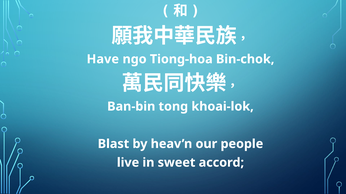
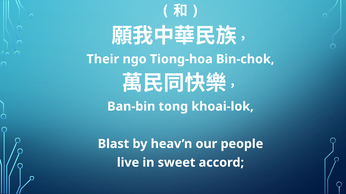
Have: Have -> Their (103, 59)
